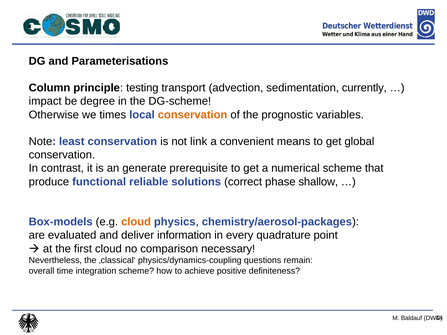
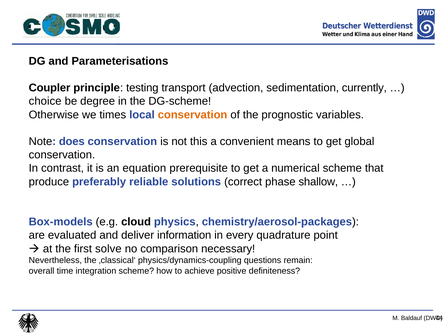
Column: Column -> Coupler (50, 88)
impact: impact -> choice (45, 101)
least: least -> does (72, 142)
link: link -> this (199, 142)
generate: generate -> equation (144, 168)
functional: functional -> preferably (99, 182)
cloud colour: orange -> black (136, 222)
first cloud: cloud -> solve (108, 249)
